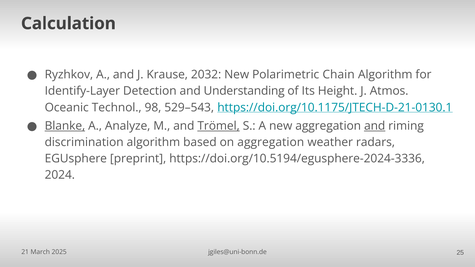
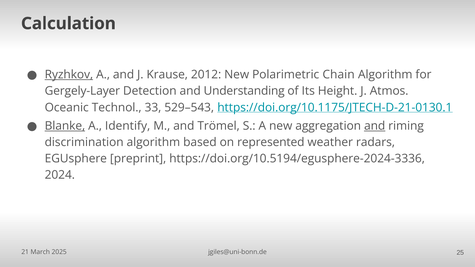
Ryzhkov underline: none -> present (69, 75)
2032: 2032 -> 2012 (206, 75)
Identify-Layer: Identify-Layer -> Gergely-Layer (82, 91)
98: 98 -> 33 (153, 108)
Analyze: Analyze -> Identify (128, 126)
Trömel underline: present -> none (219, 126)
on aggregation: aggregation -> represented (271, 142)
